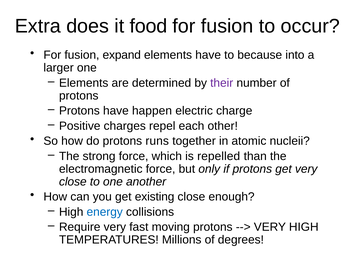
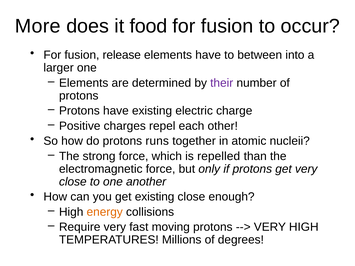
Extra: Extra -> More (38, 26)
expand: expand -> release (122, 55)
because: because -> between (260, 55)
have happen: happen -> existing (152, 111)
energy colour: blue -> orange (105, 212)
